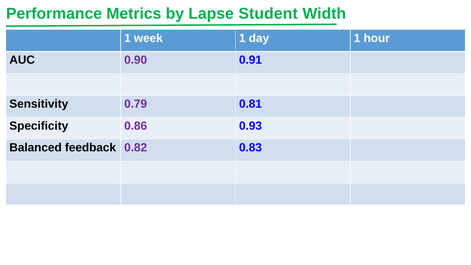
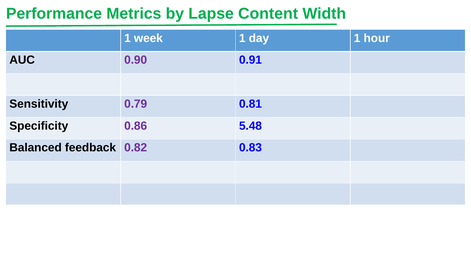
Student: Student -> Content (268, 14)
0.93: 0.93 -> 5.48 (250, 126)
